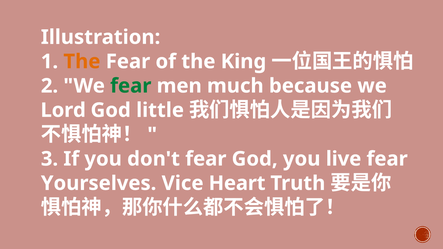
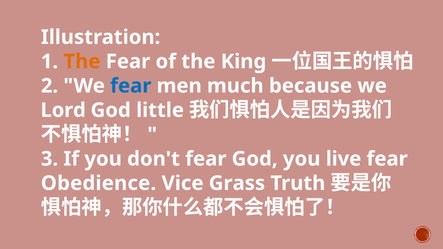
fear colour: green -> blue (131, 86)
Yourselves: Yourselves -> Obedience (98, 183)
Heart: Heart -> Grass (237, 183)
